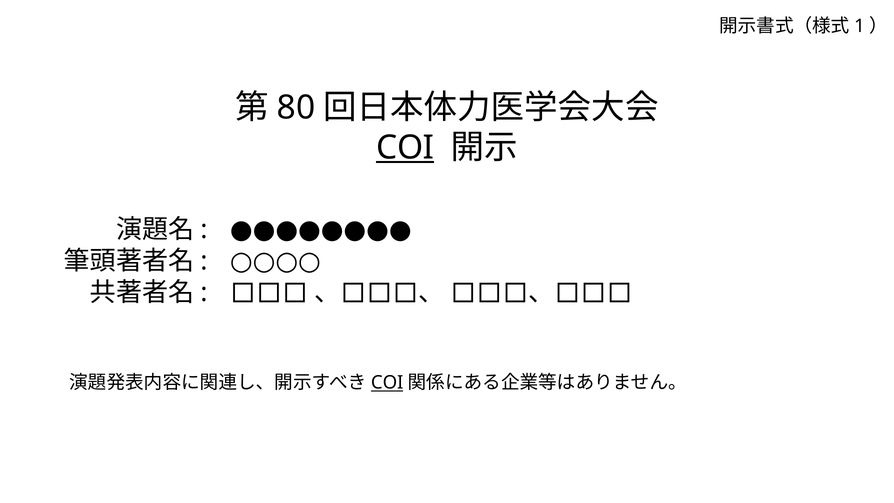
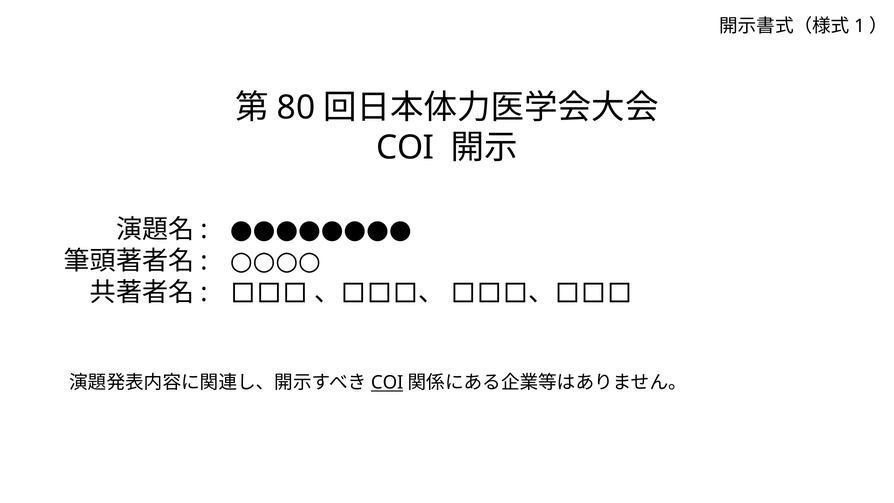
COI underline: present -> none (405, 148)
